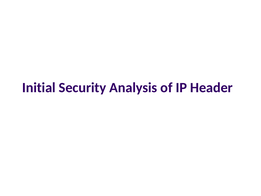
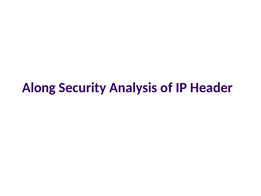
Initial: Initial -> Along (39, 88)
